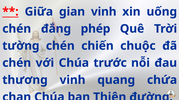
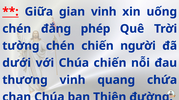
chuộc: chuộc -> người (138, 46)
chén: chén -> dưới (17, 63)
Chúa trước: trước -> chiến (110, 63)
